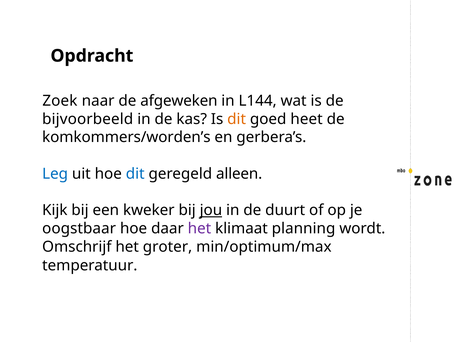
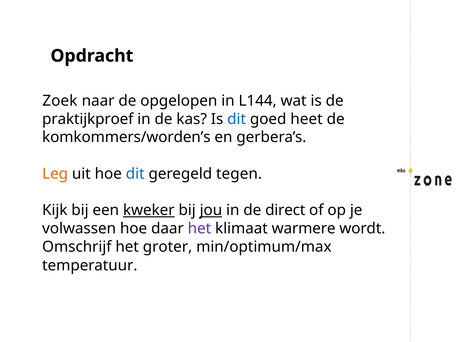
afgeweken: afgeweken -> opgelopen (179, 101)
bijvoorbeeld: bijvoorbeeld -> praktijkproef (88, 119)
dit colour: orange -> blue (237, 119)
Leg colour: blue -> orange (55, 174)
alleen: alleen -> tegen (239, 174)
kweker underline: none -> present (149, 210)
duurt: duurt -> direct (285, 210)
oogstbaar: oogstbaar -> volwassen (79, 228)
planning: planning -> warmere (304, 228)
